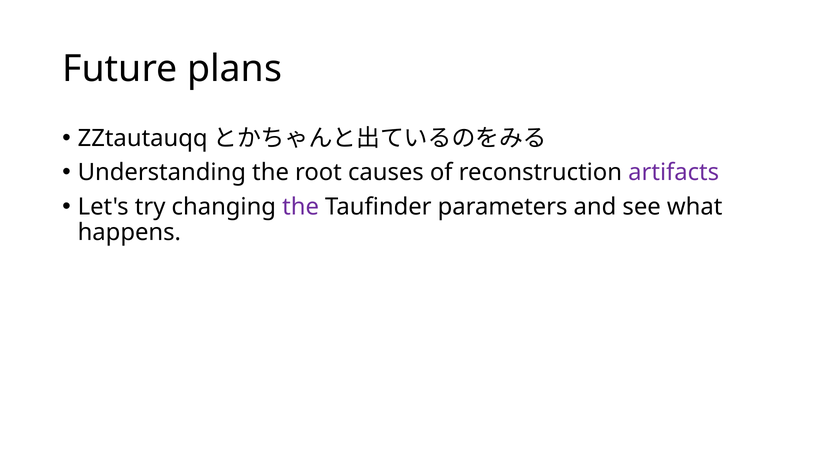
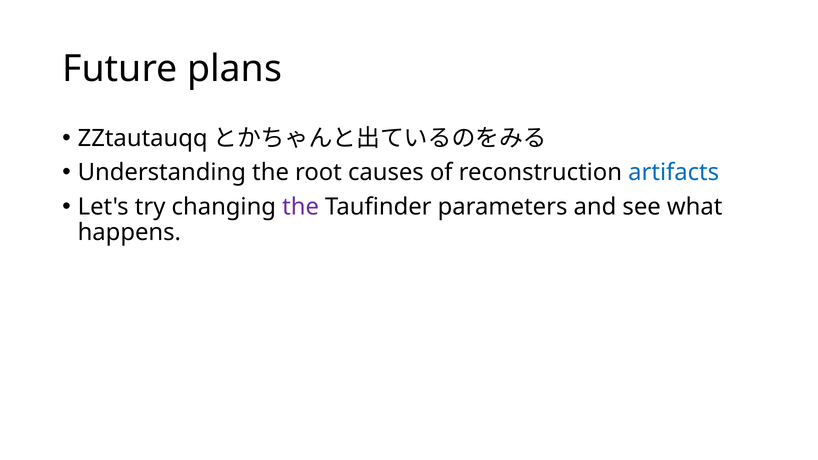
artifacts colour: purple -> blue (674, 173)
